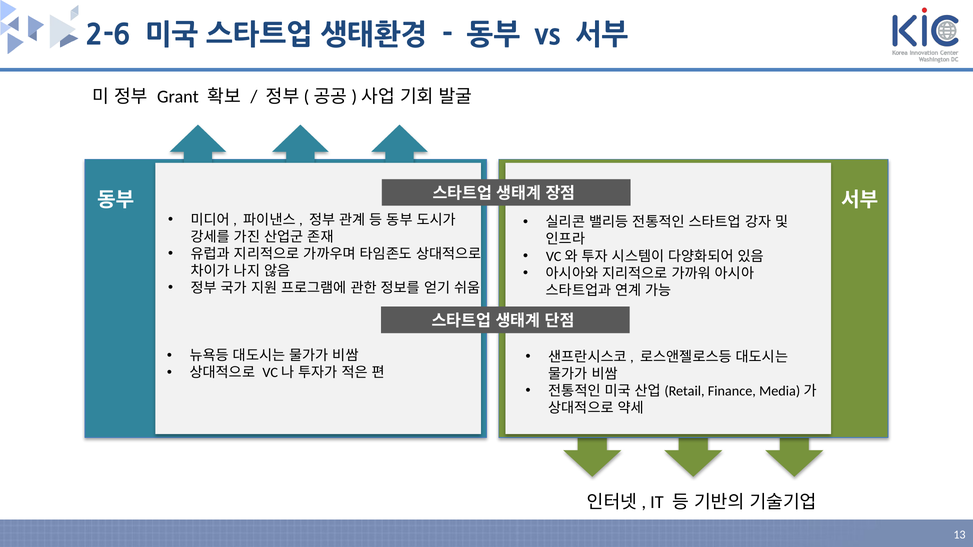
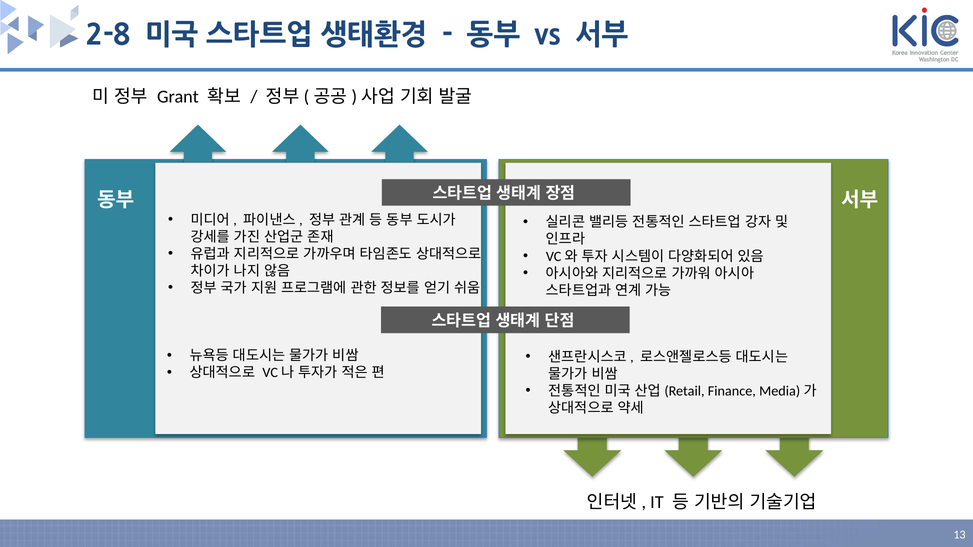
2-6: 2-6 -> 2-8 (108, 35)
